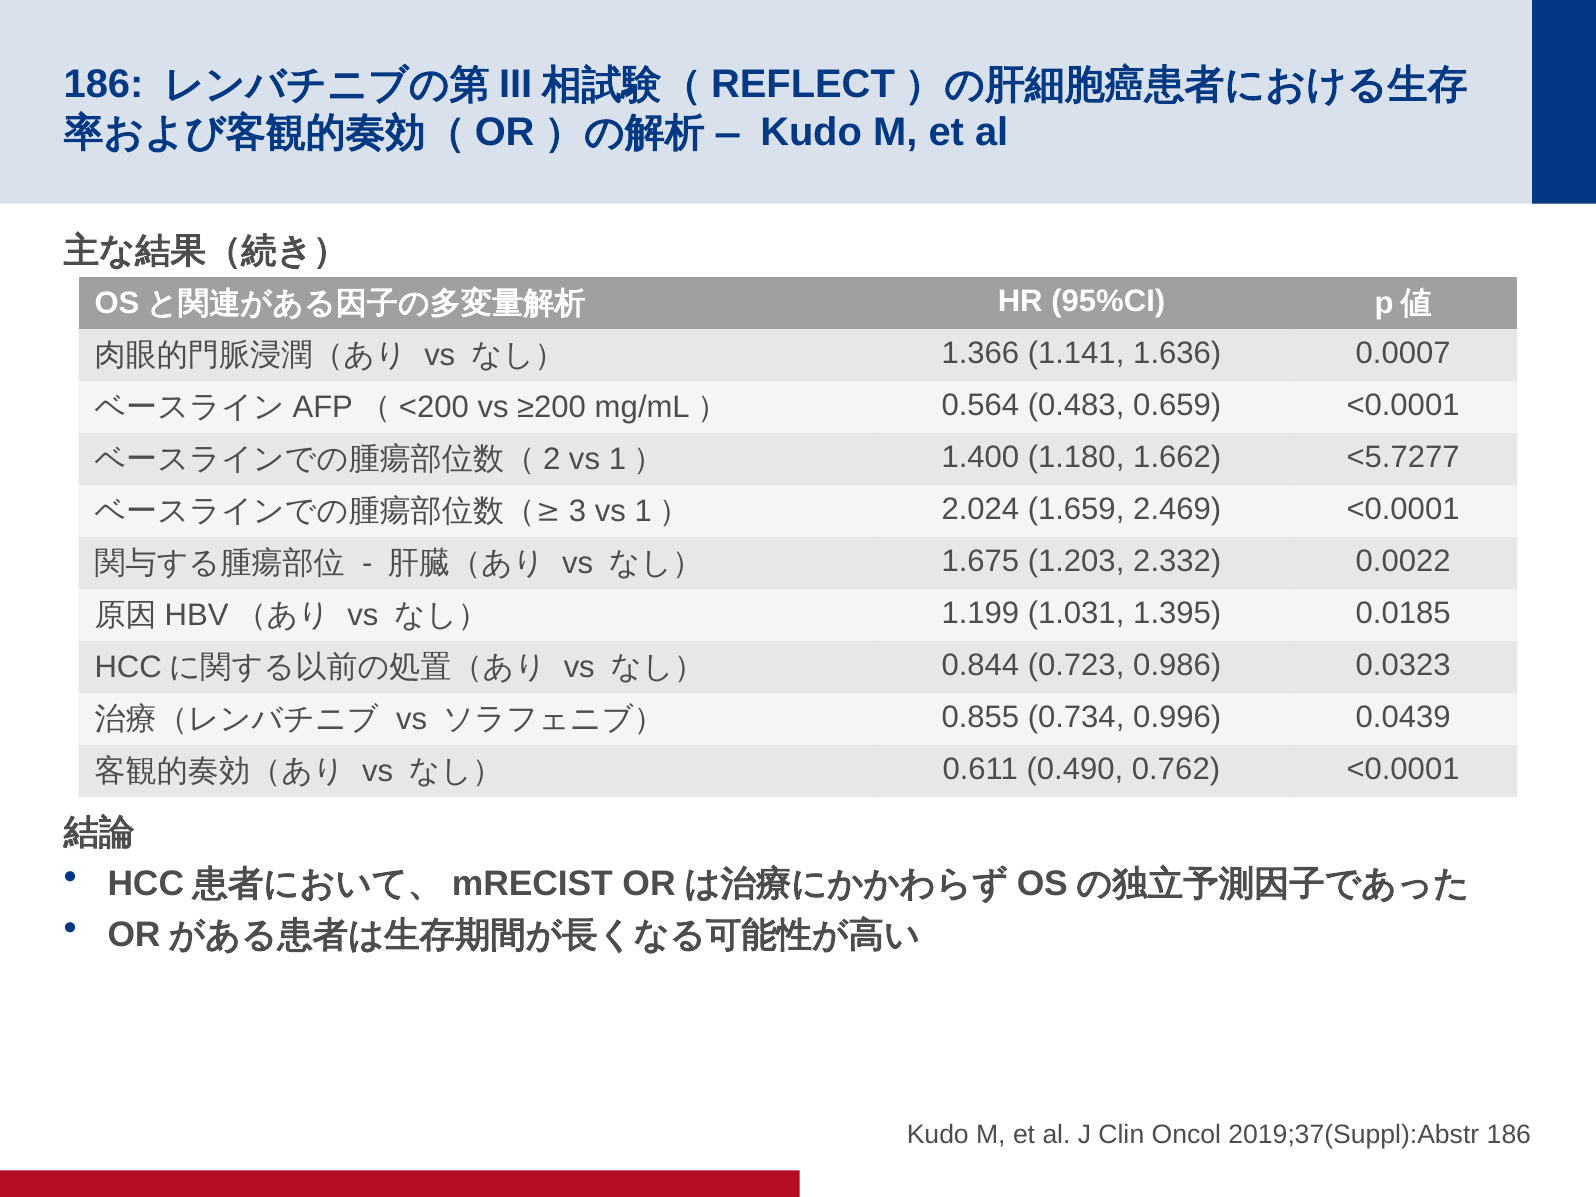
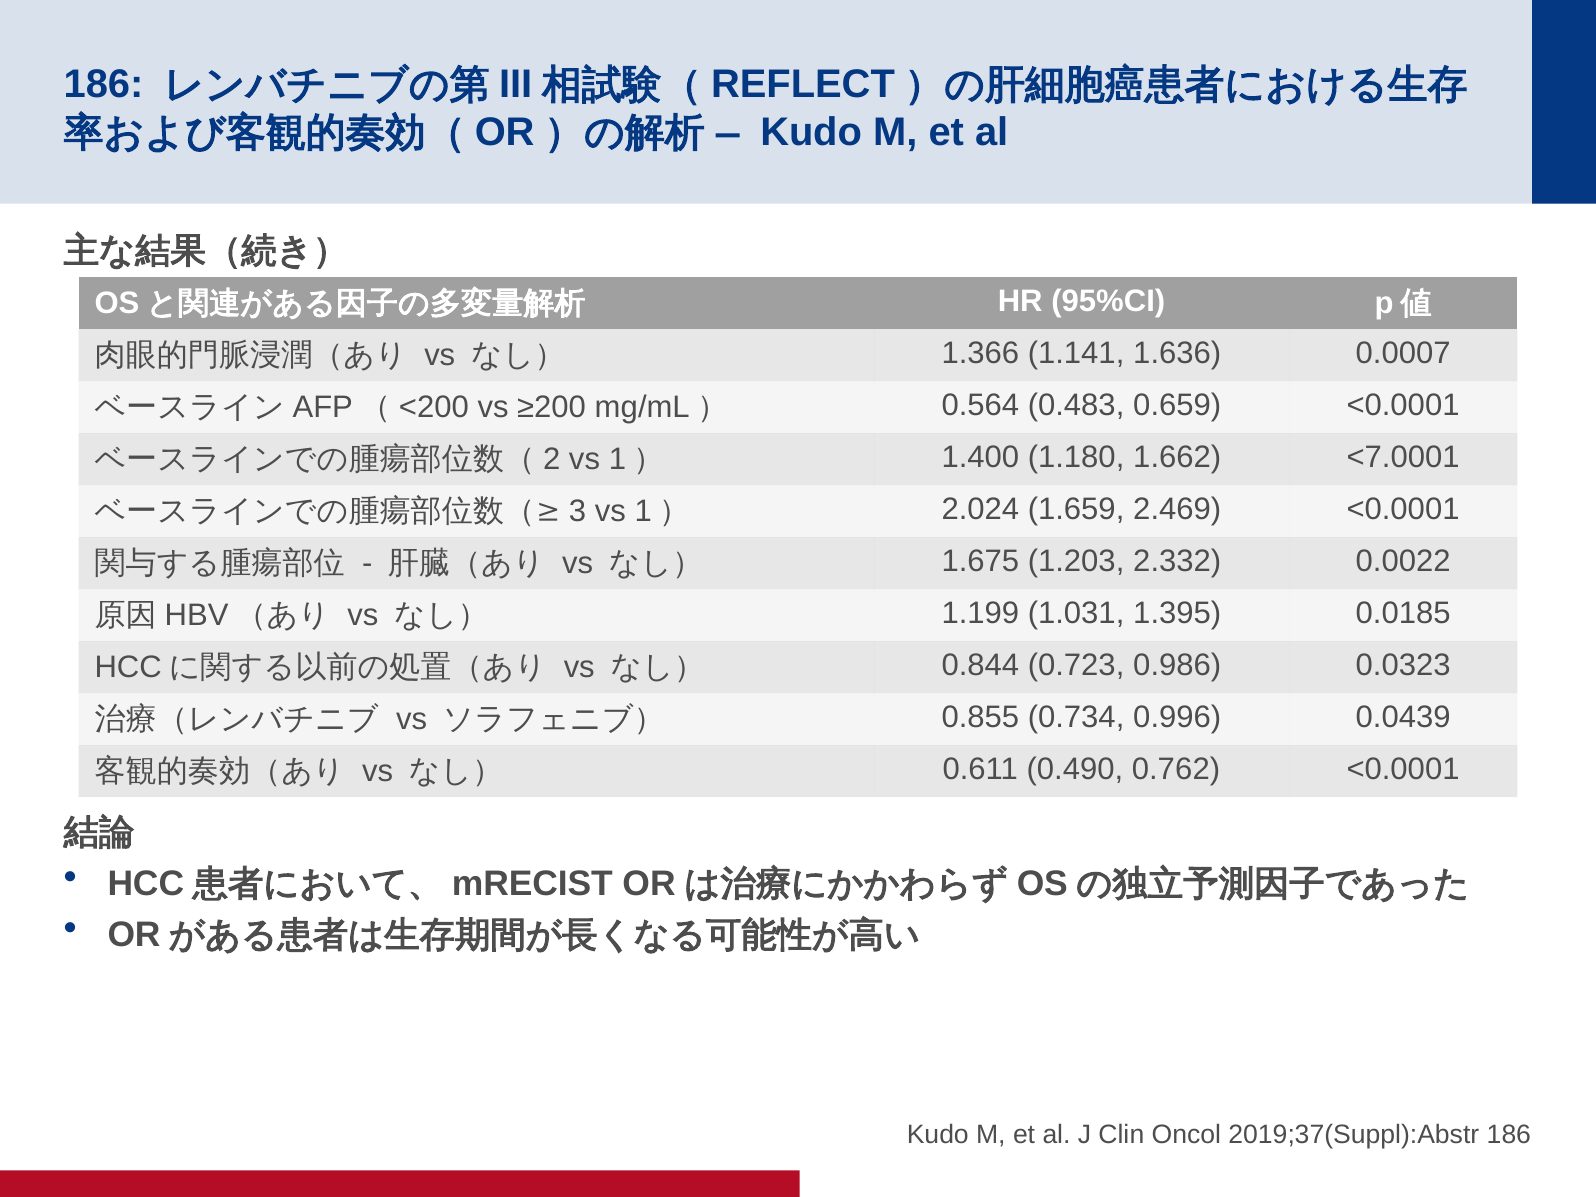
<5.7277: <5.7277 -> <7.0001 (1403, 457)
